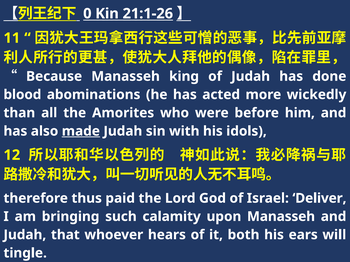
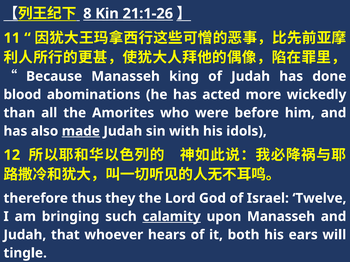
0: 0 -> 8 (87, 14)
paid: paid -> they (120, 199)
Deliver: Deliver -> Twelve (319, 199)
calamity underline: none -> present (172, 217)
